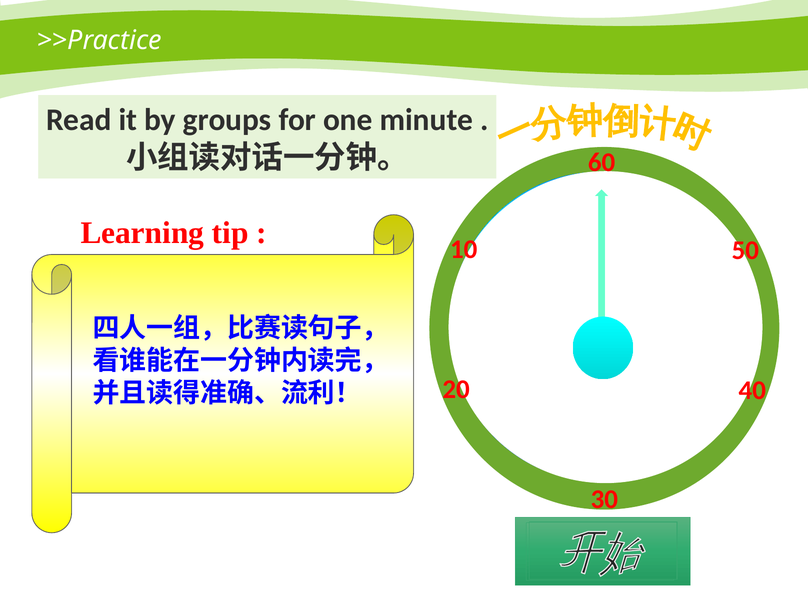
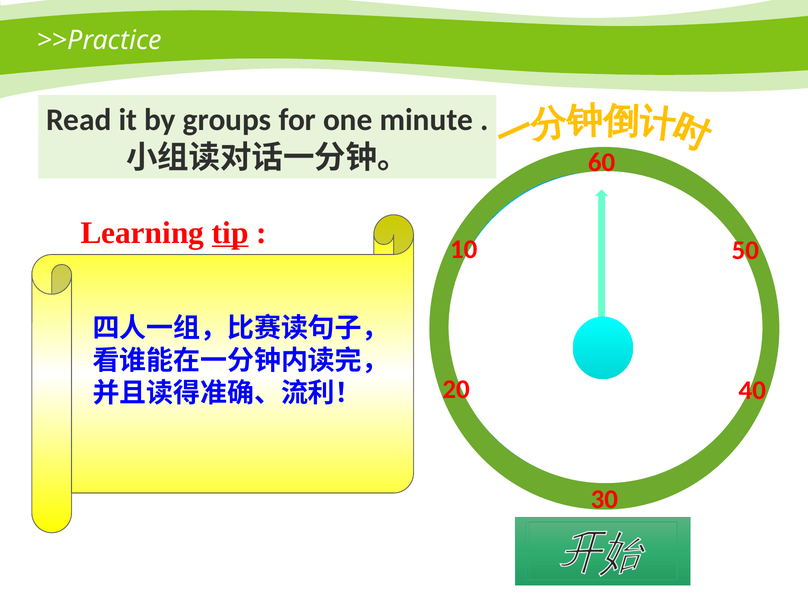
tip underline: none -> present (230, 233)
